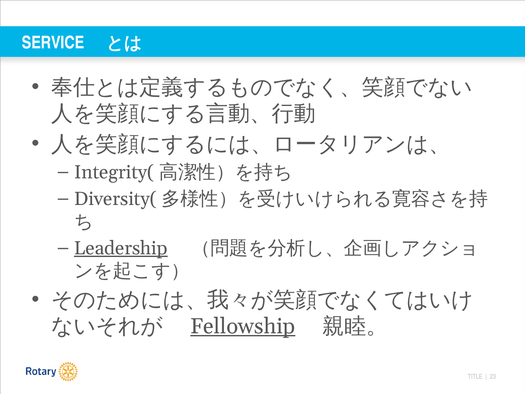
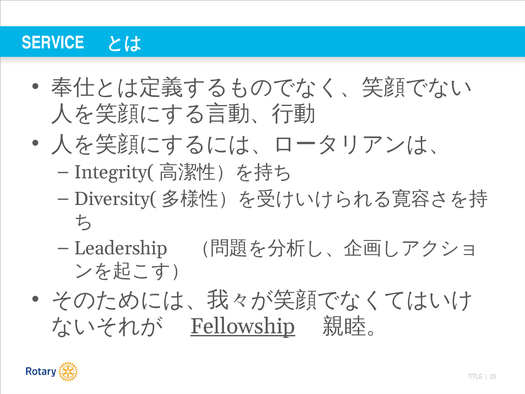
Leadership underline: present -> none (121, 248)
